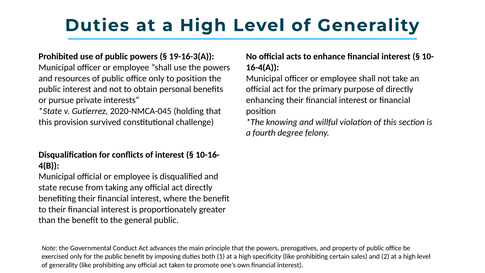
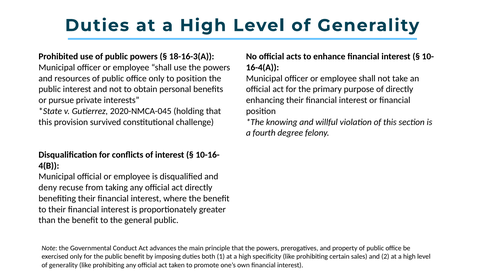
19-16-3(A: 19-16-3(A -> 18-16-3(A (192, 56)
state: state -> deny (48, 187)
